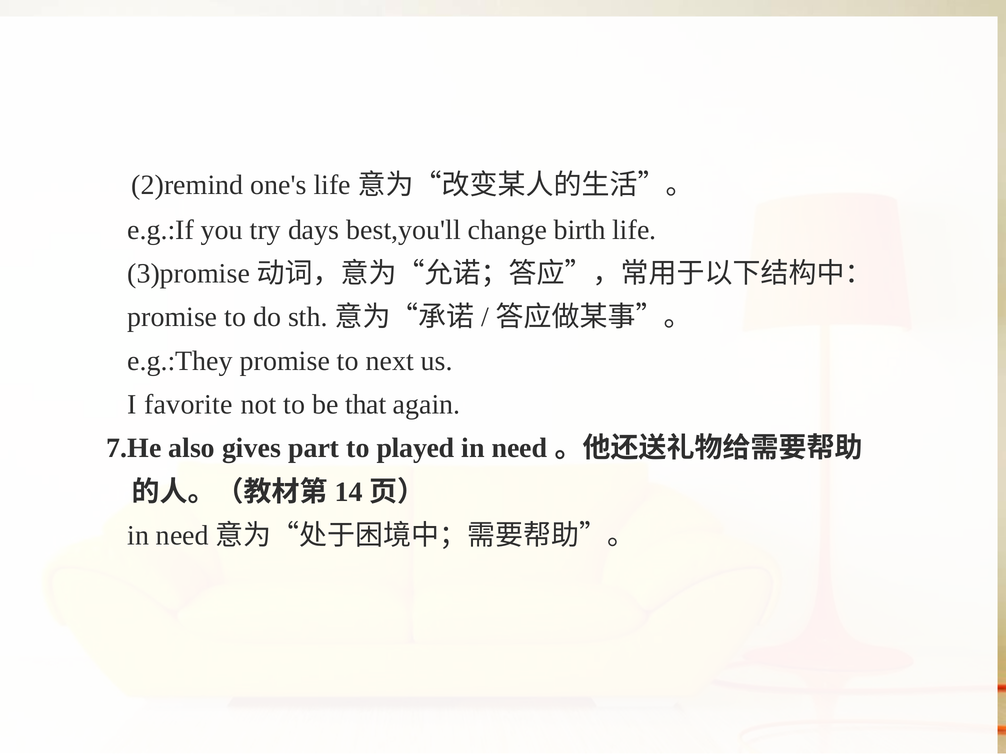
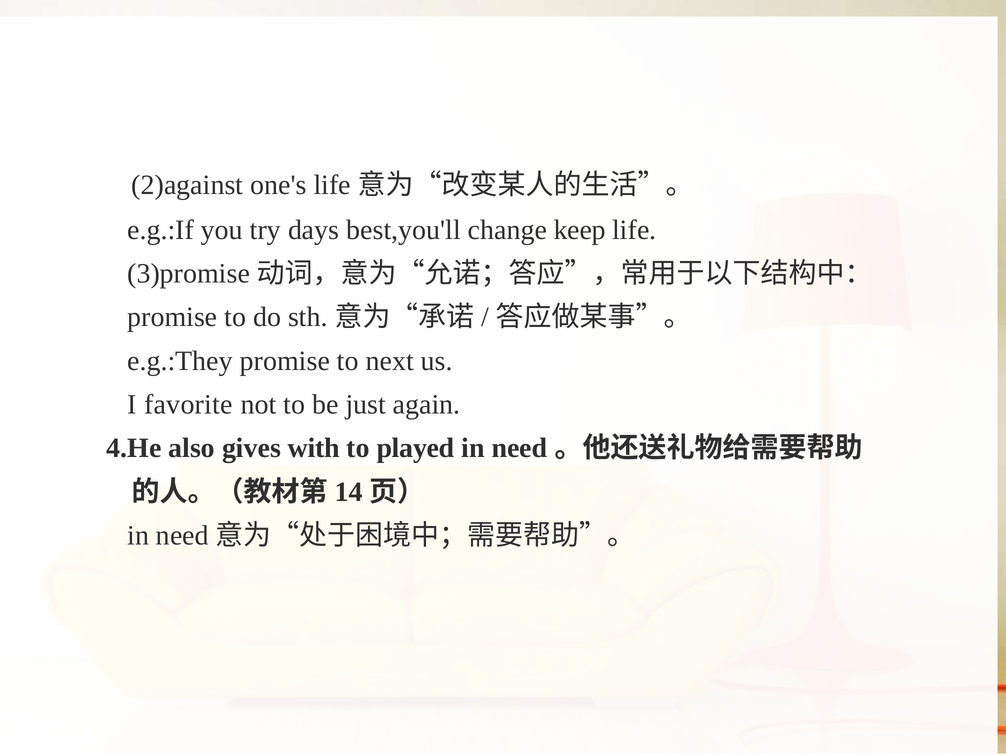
2)remind: 2)remind -> 2)against (187, 185)
birth: birth -> keep (580, 230)
that: that -> just (366, 404)
7.He: 7.He -> 4.He (134, 448)
part: part -> with (314, 448)
